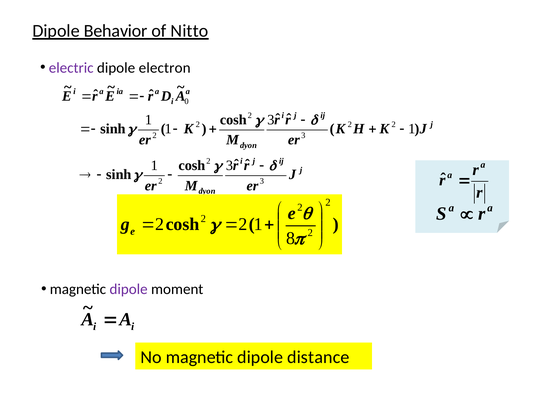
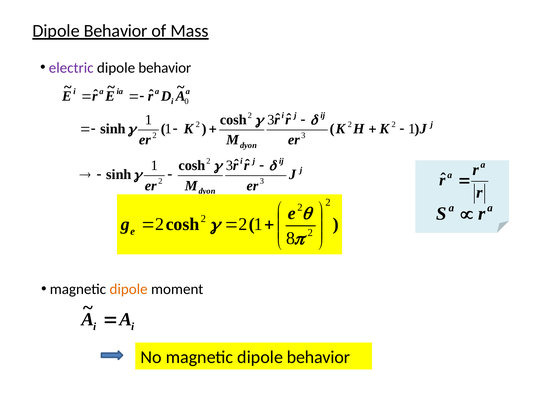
Nitto: Nitto -> Mass (190, 31)
electron: electron -> behavior (165, 68)
dipole colour: purple -> orange (129, 289)
magnetic dipole distance: distance -> behavior (318, 357)
